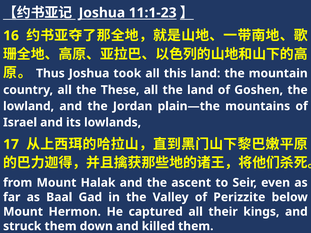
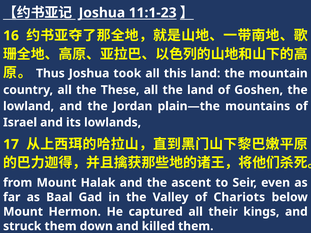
Perizzite: Perizzite -> Chariots (239, 197)
